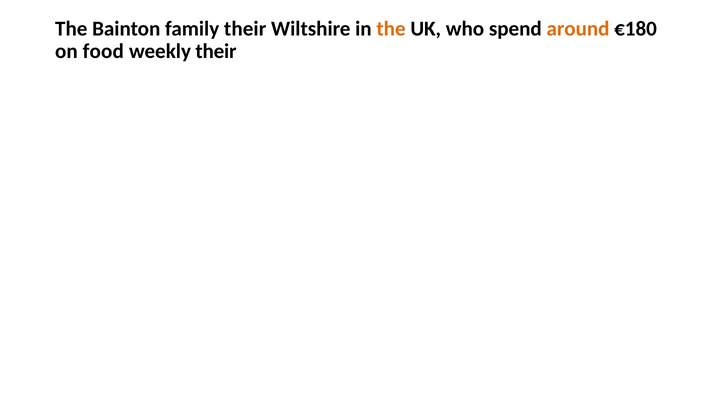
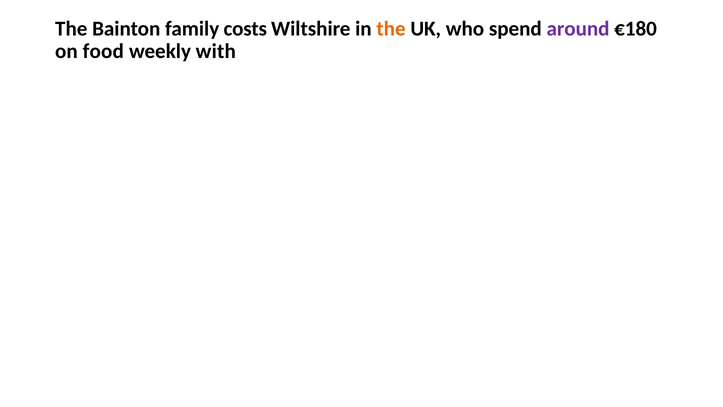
family their: their -> costs (245, 29)
around colour: orange -> purple (578, 29)
weekly their: their -> with (216, 51)
